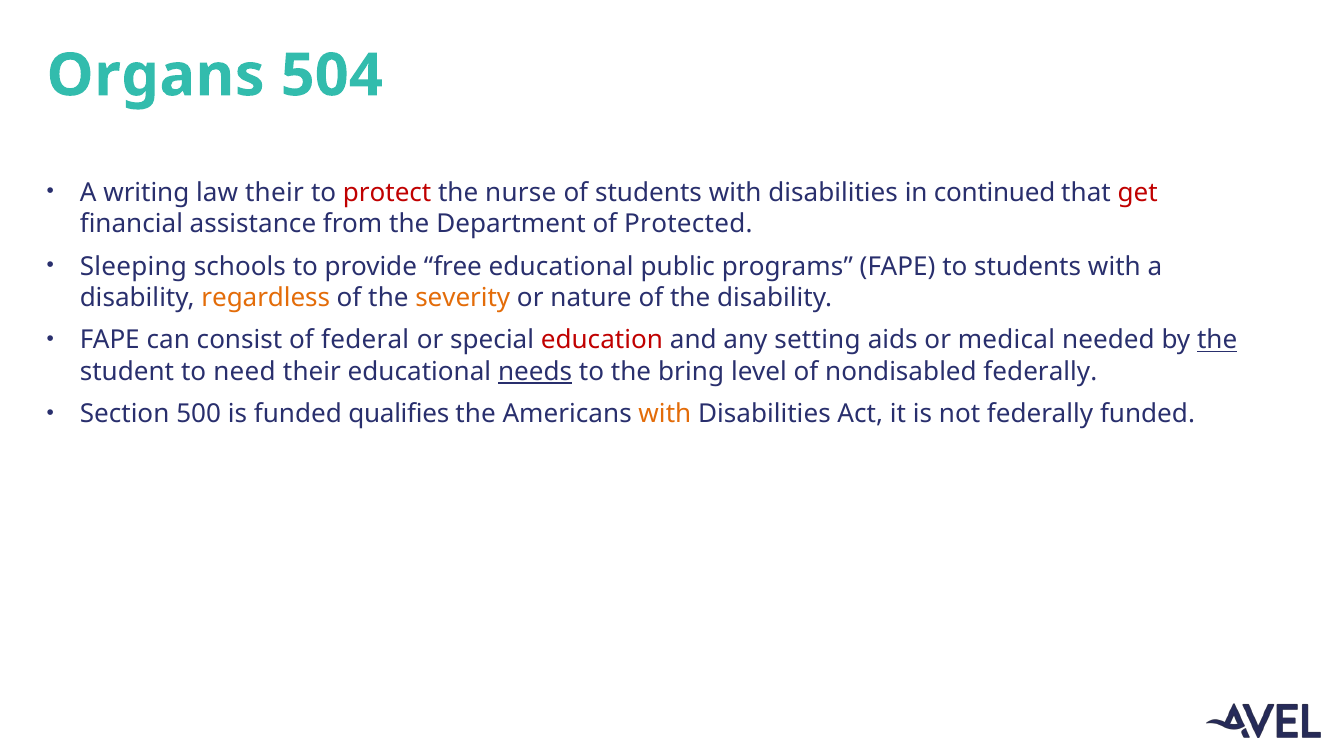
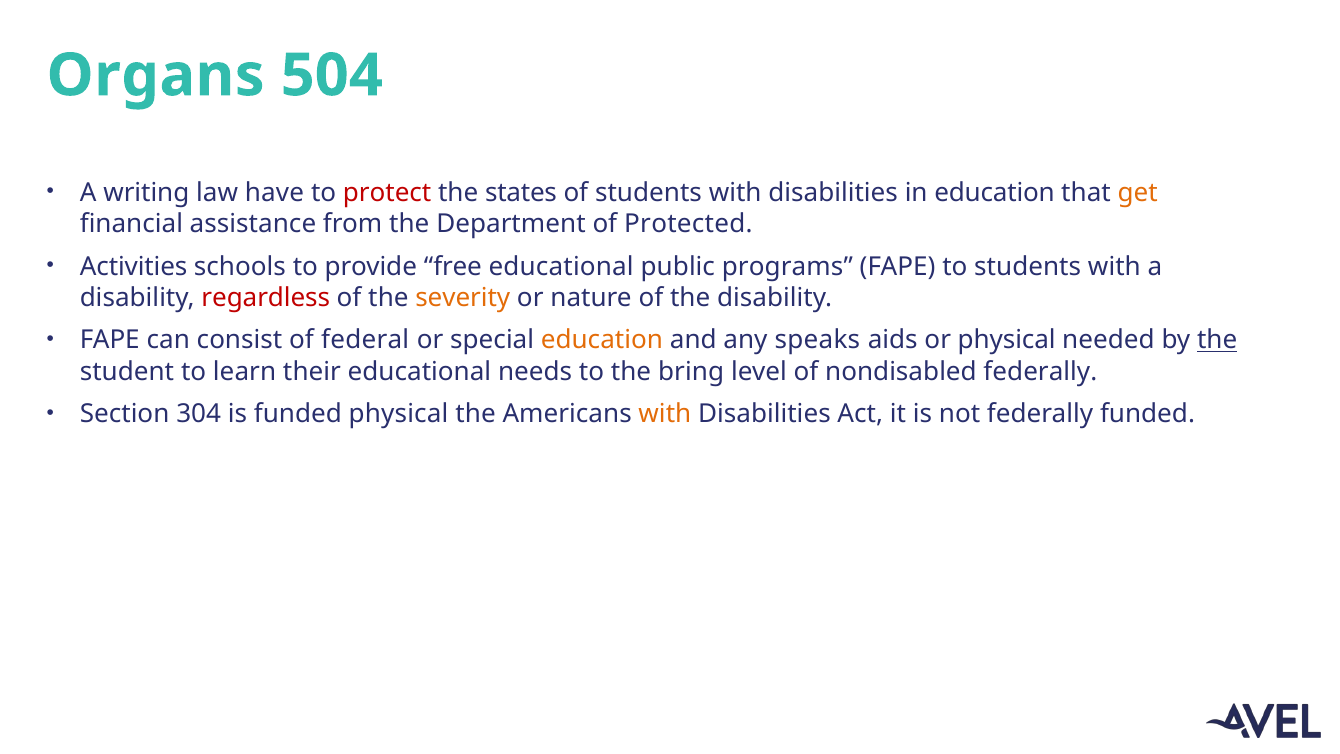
law their: their -> have (274, 193)
nurse: nurse -> states (521, 193)
in continued: continued -> education (995, 193)
get colour: red -> orange (1138, 193)
Sleeping: Sleeping -> Activities (134, 266)
regardless colour: orange -> red (266, 298)
education colour: red -> orange (602, 340)
setting: setting -> speaks (817, 340)
or medical: medical -> physical (1007, 340)
need: need -> learn (245, 371)
needs underline: present -> none (535, 371)
500: 500 -> 304 (199, 414)
funded qualifies: qualifies -> physical (399, 414)
